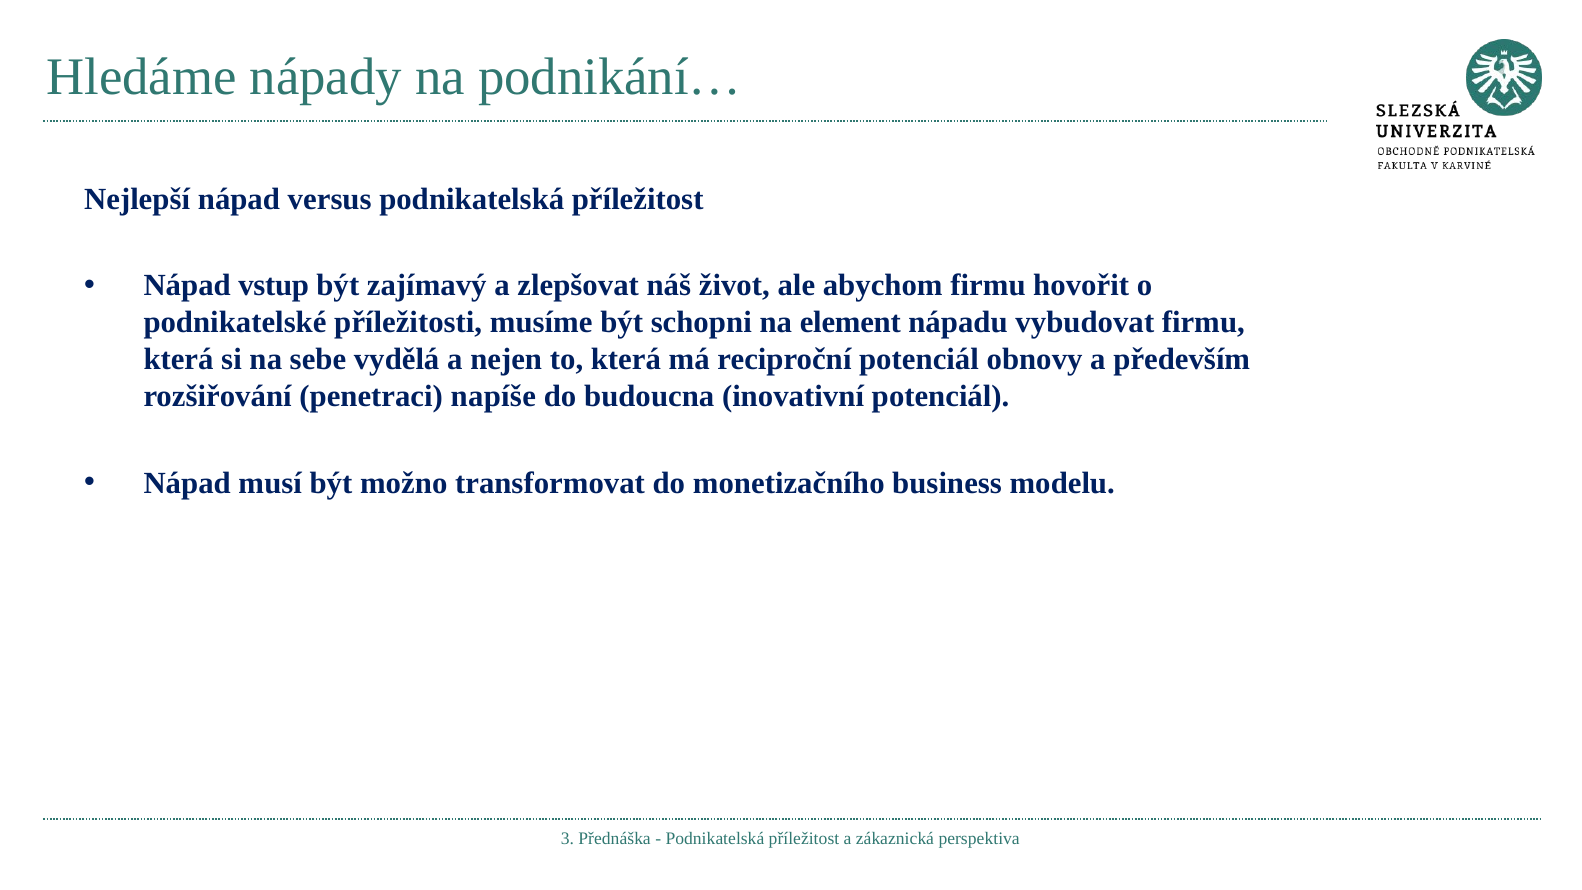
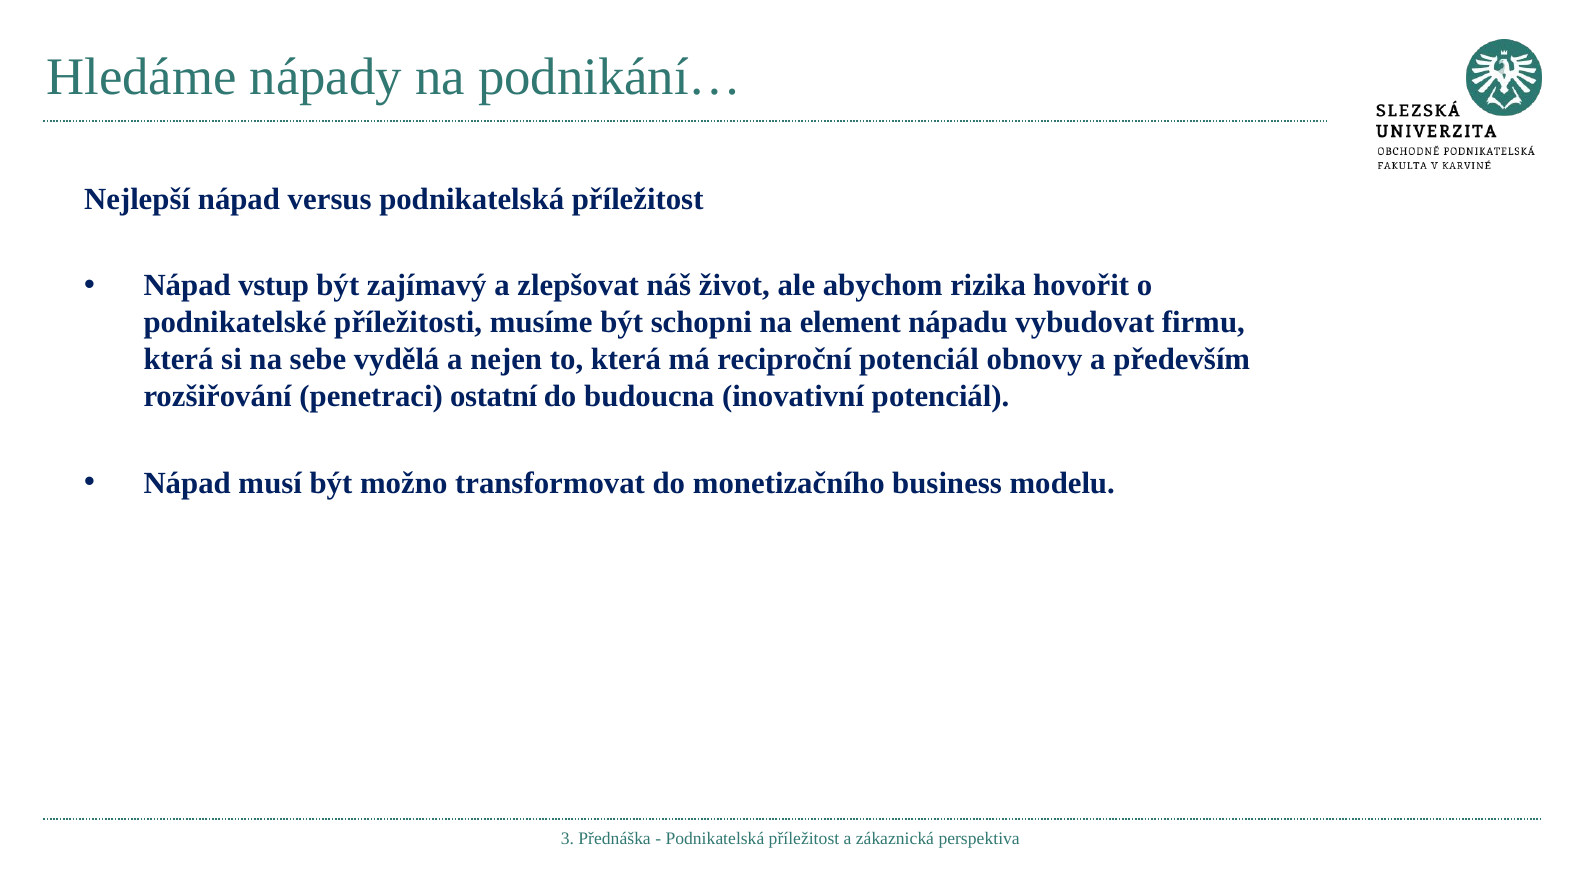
abychom firmu: firmu -> rizika (988, 286)
napíše: napíše -> ostatní (494, 397)
